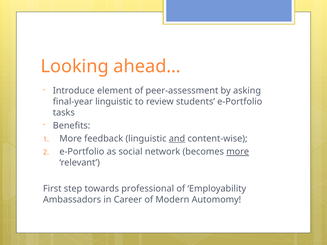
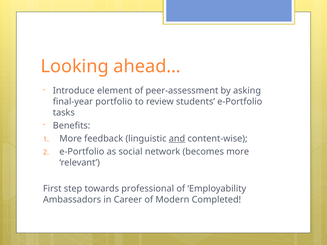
final-year linguistic: linguistic -> portfolio (114, 102)
more underline: present -> none (238, 152)
Automomy: Automomy -> Completed (216, 200)
